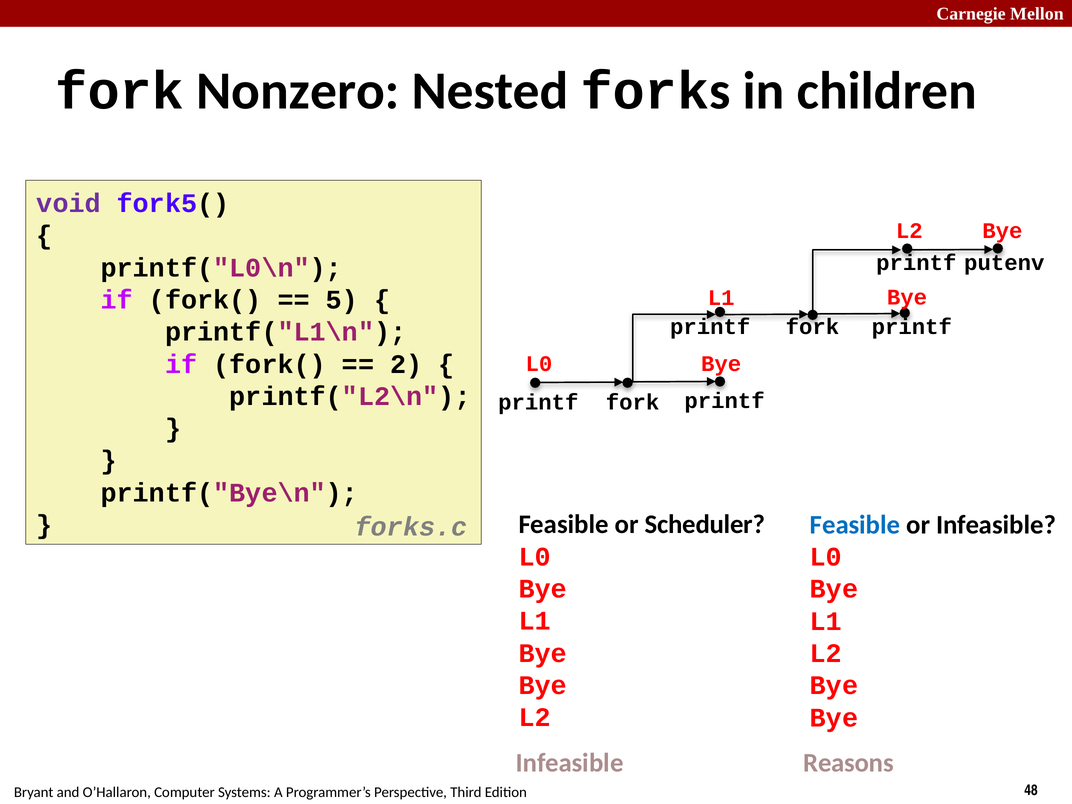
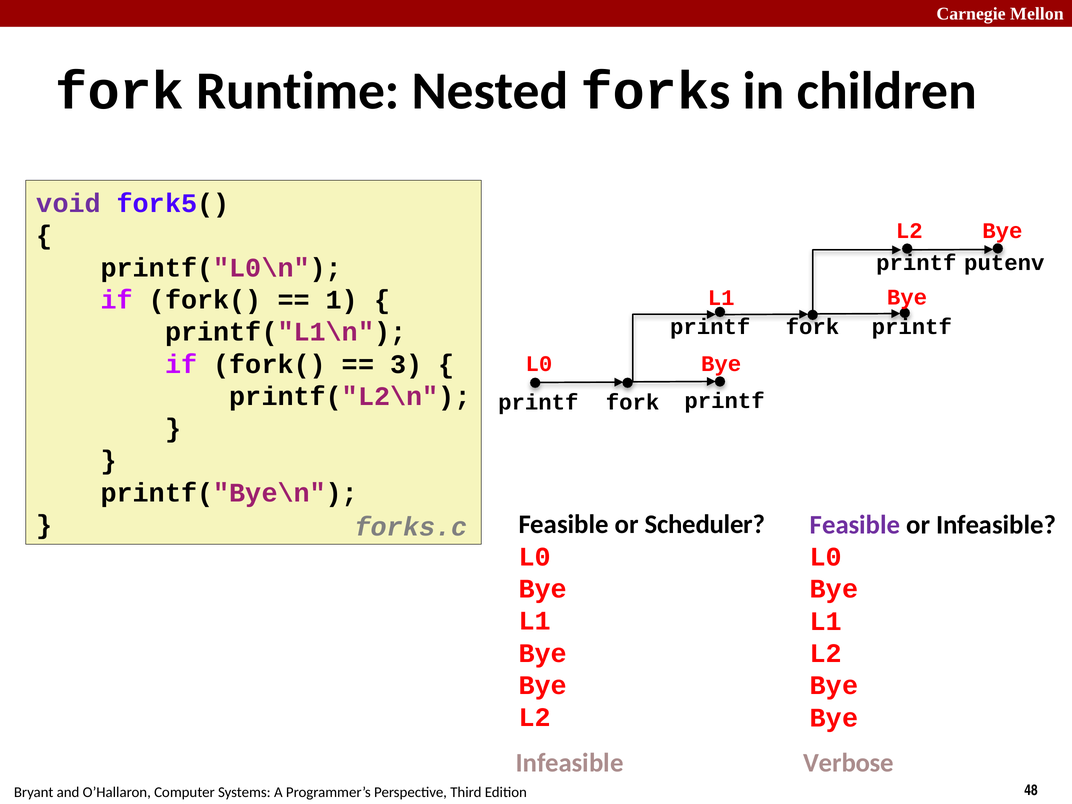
Nonzero: Nonzero -> Runtime (298, 91)
5: 5 -> 1 (342, 300)
2: 2 -> 3 (406, 364)
Feasible colour: blue -> purple (855, 525)
Reasons: Reasons -> Verbose (849, 763)
